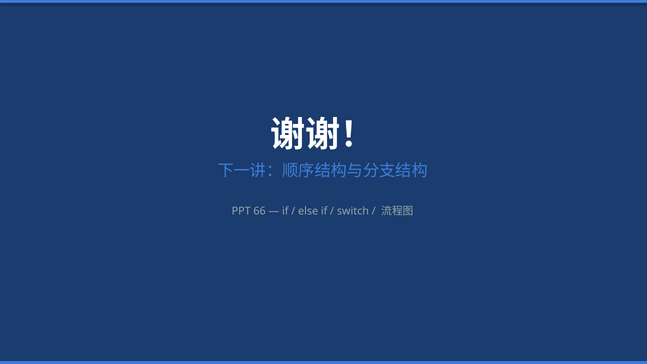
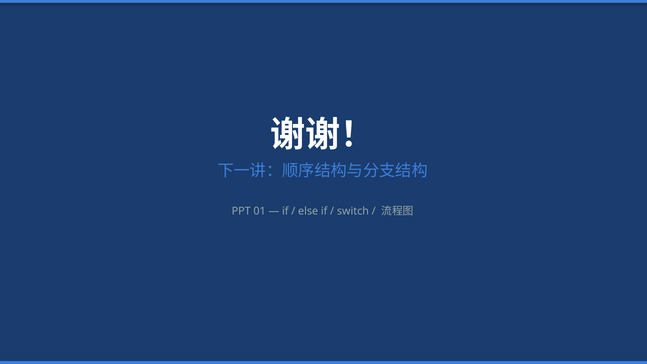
66: 66 -> 01 (260, 211)
